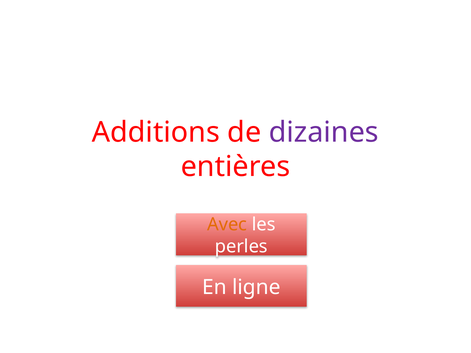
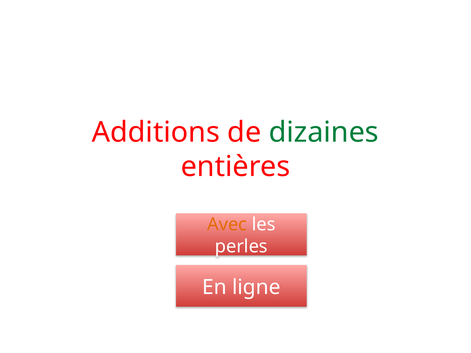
dizaines colour: purple -> green (324, 132)
